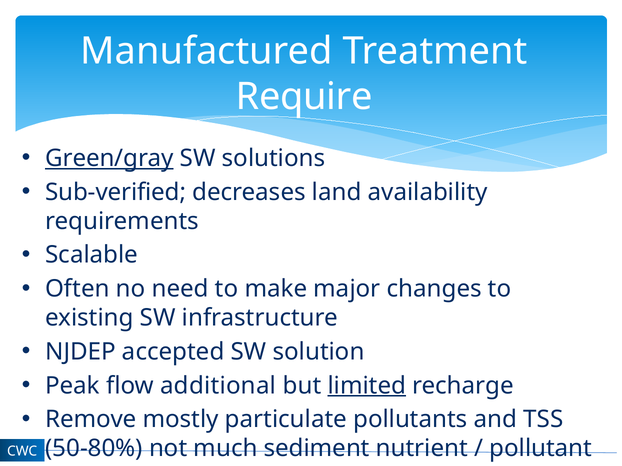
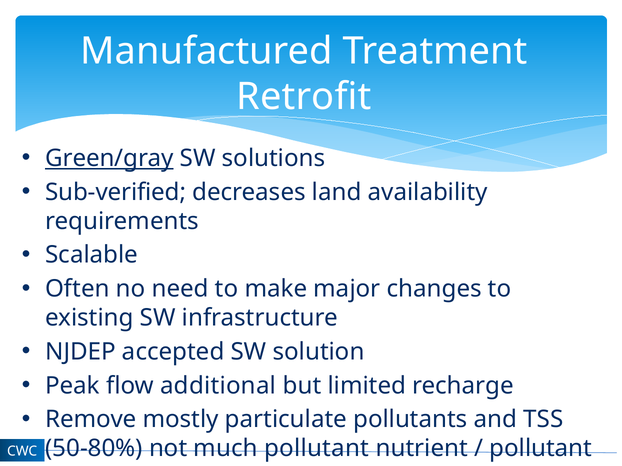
Require: Require -> Retrofit (304, 97)
limited underline: present -> none (367, 386)
much sediment: sediment -> pollutant (317, 449)
